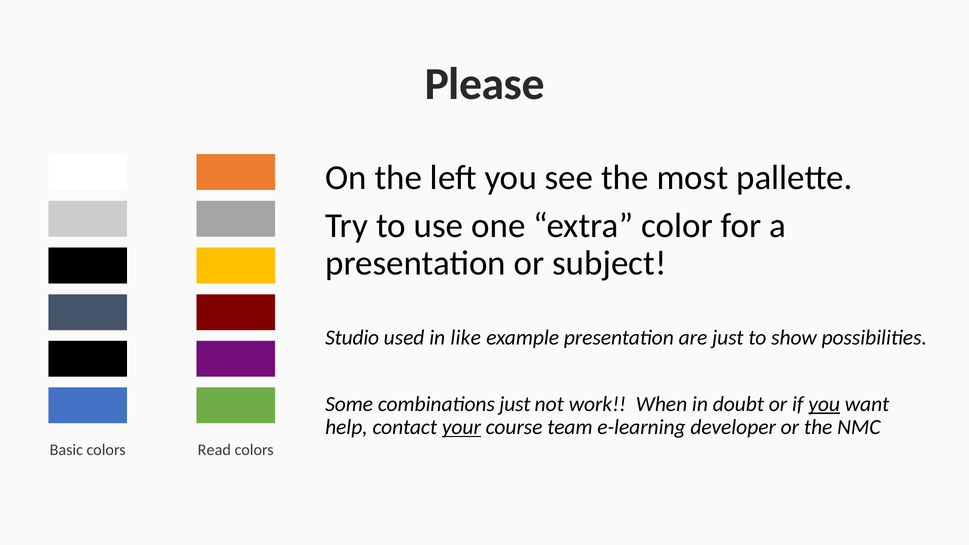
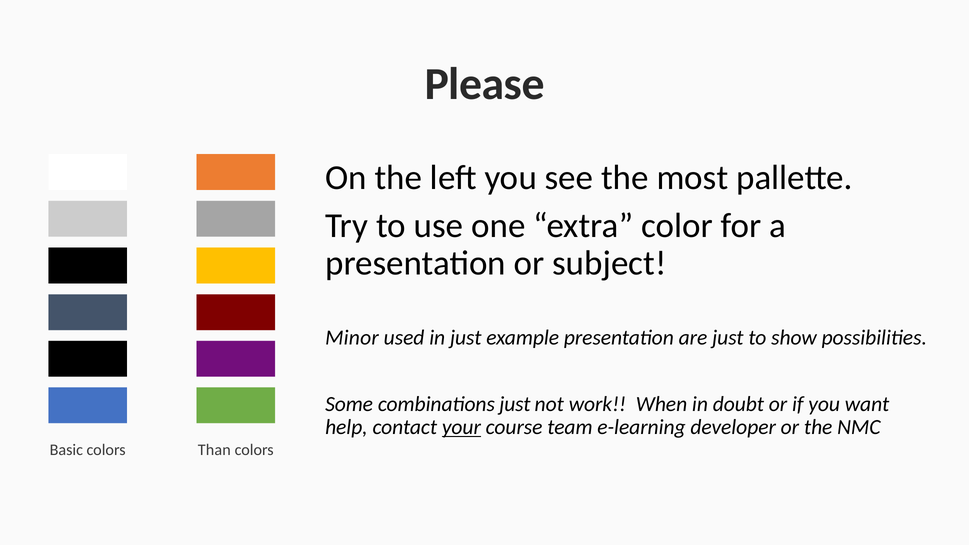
Studio: Studio -> Minor (352, 338)
in like: like -> just (466, 338)
you underline: present -> none (824, 404)
Read: Read -> Than (214, 450)
